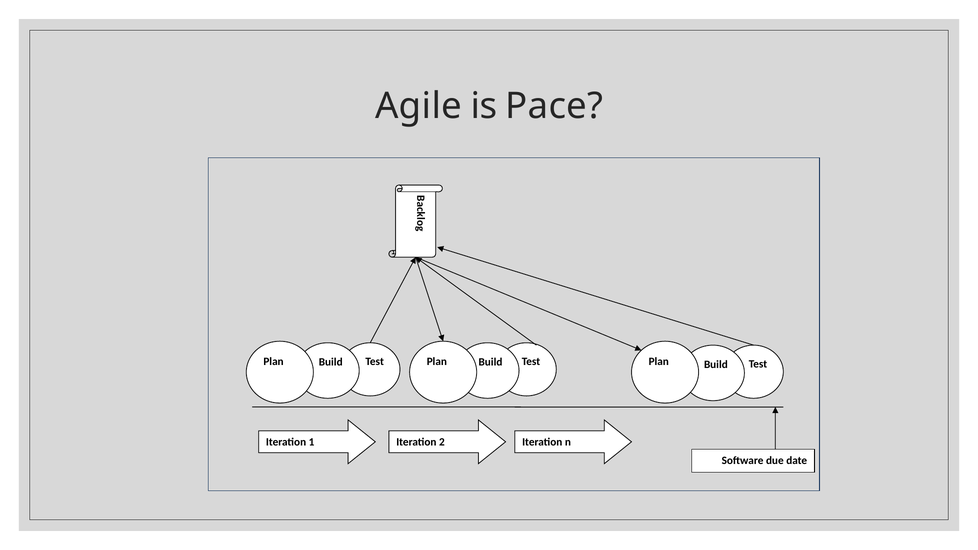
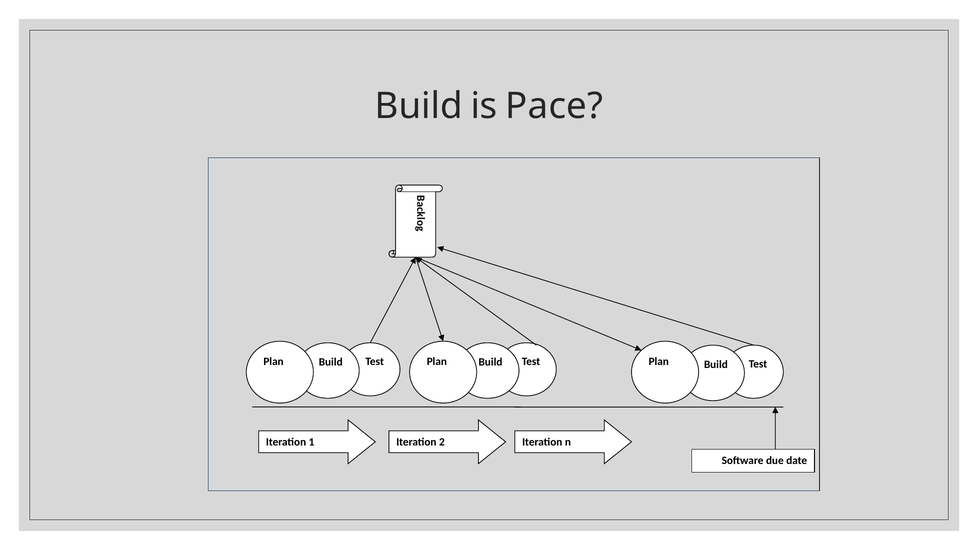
Agile: Agile -> Build (419, 106)
